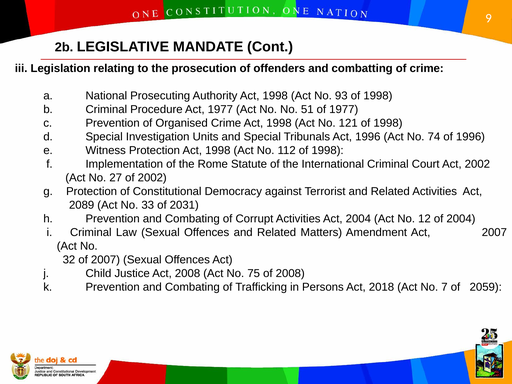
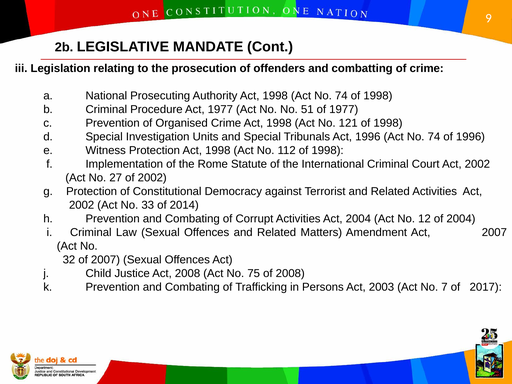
1998 Act No 93: 93 -> 74 (341, 96)
2089: 2089 -> 2002 (82, 205)
2031: 2031 -> 2014 (184, 205)
2018: 2018 -> 2003 (382, 287)
2059: 2059 -> 2017 (486, 287)
